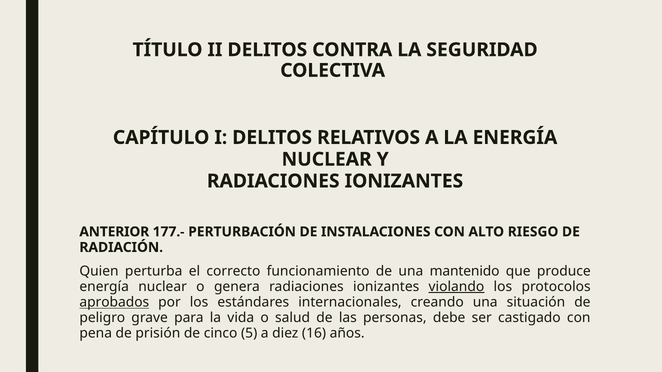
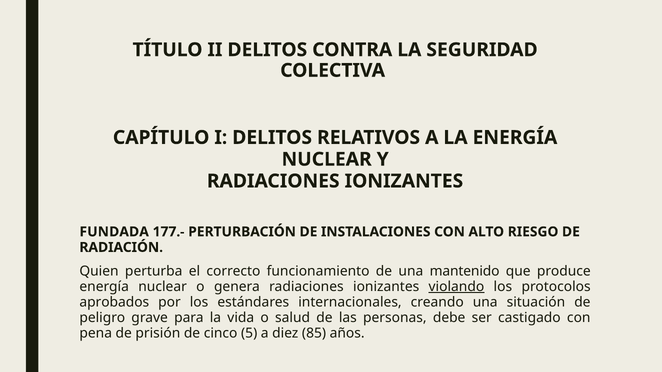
ANTERIOR: ANTERIOR -> FUNDADA (114, 232)
aprobados underline: present -> none (114, 303)
16: 16 -> 85 (314, 334)
